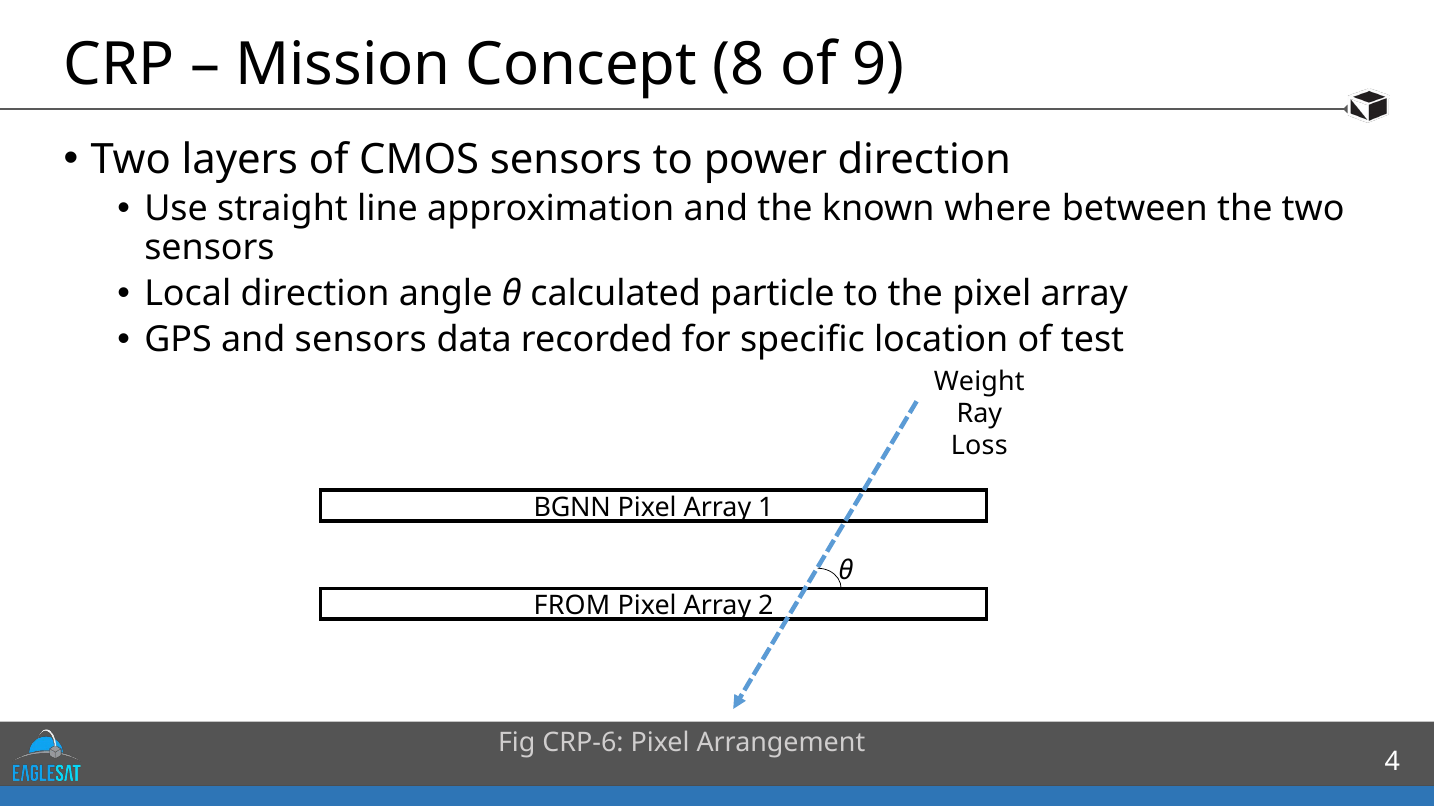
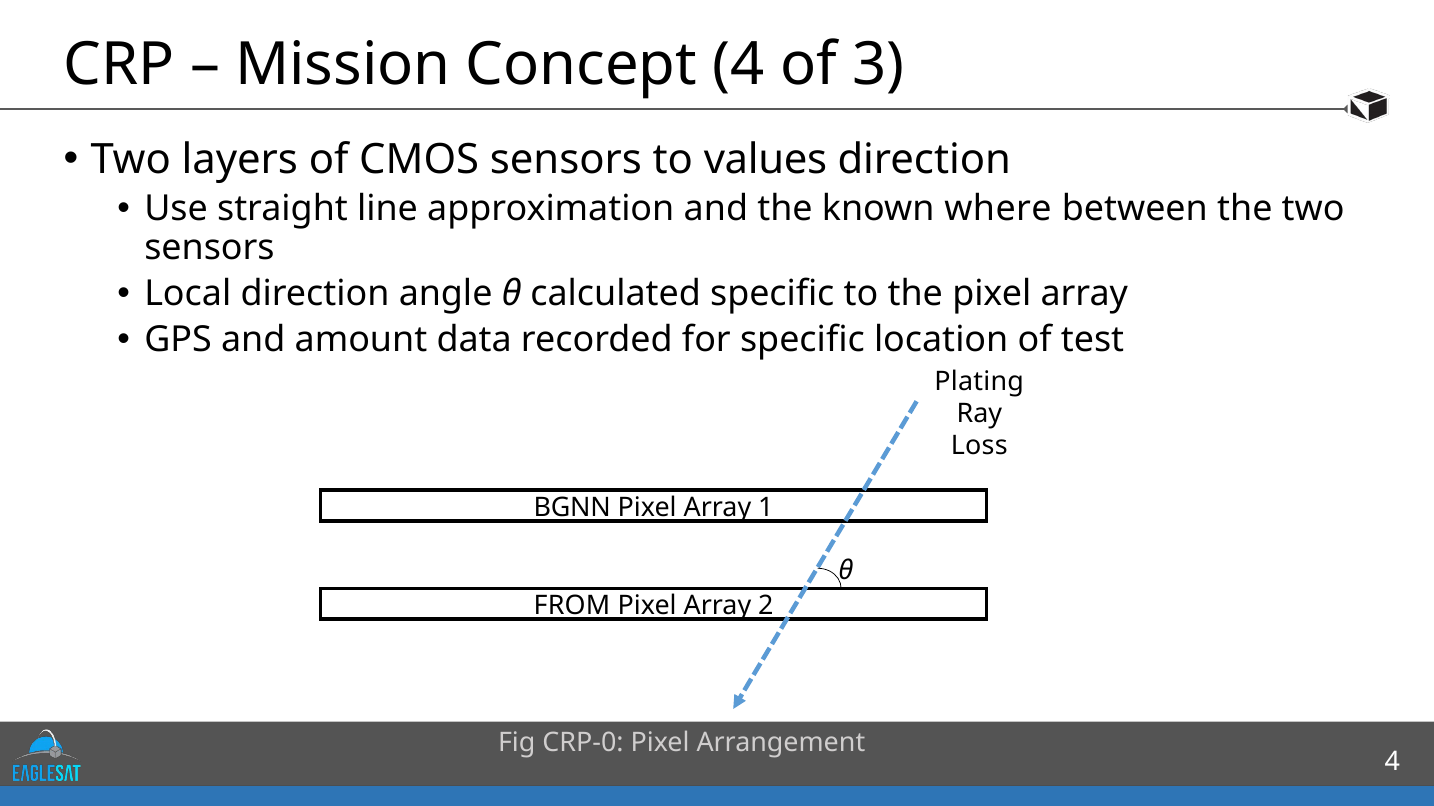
Concept 8: 8 -> 4 (739, 64)
9: 9 -> 3 (878, 64)
power: power -> values (765, 160)
calculated particle: particle -> specific (772, 294)
and sensors: sensors -> amount (361, 340)
Weight: Weight -> Plating (979, 382)
CRP-6: CRP-6 -> CRP-0 (583, 743)
